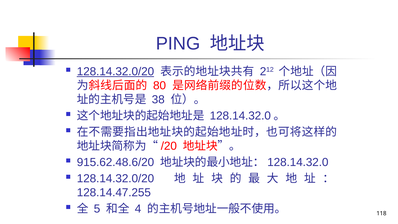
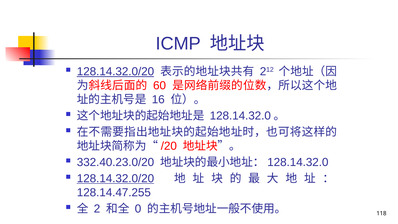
PING: PING -> ICMP (178, 44)
80: 80 -> 60 (160, 85)
38: 38 -> 16 (158, 99)
915.62.48.6/20: 915.62.48.6/20 -> 332.40.23.0/20 (115, 162)
128.14.32.0/20 underline: none -> present (115, 178)
5: 5 -> 2 (97, 209)
4: 4 -> 0 (138, 209)
